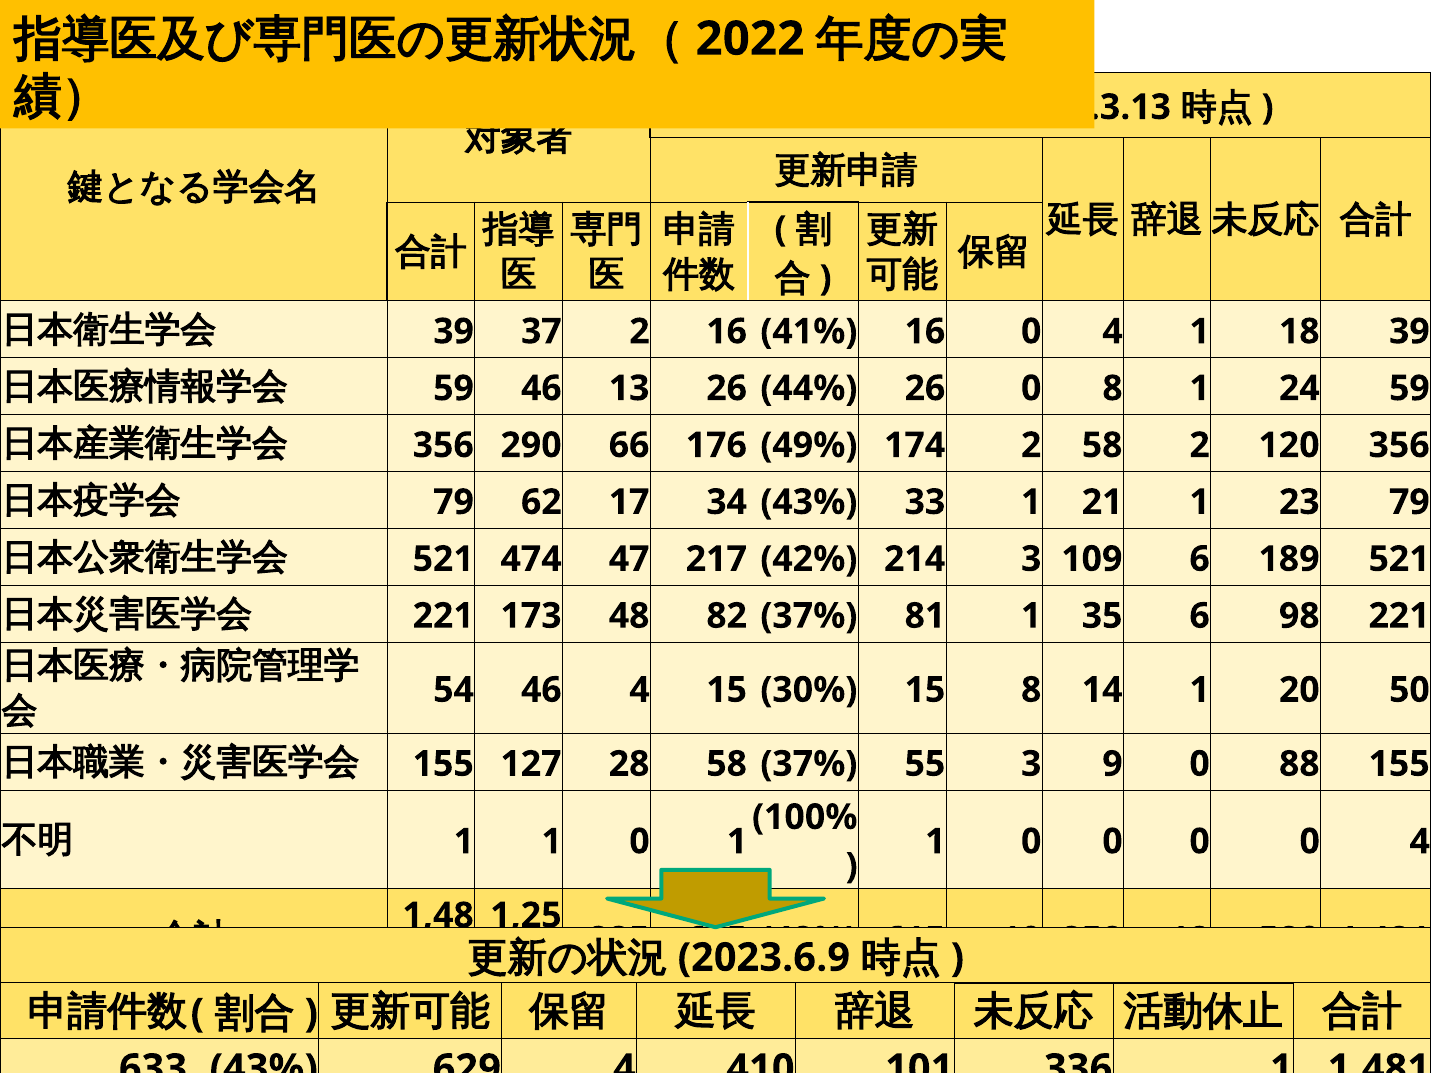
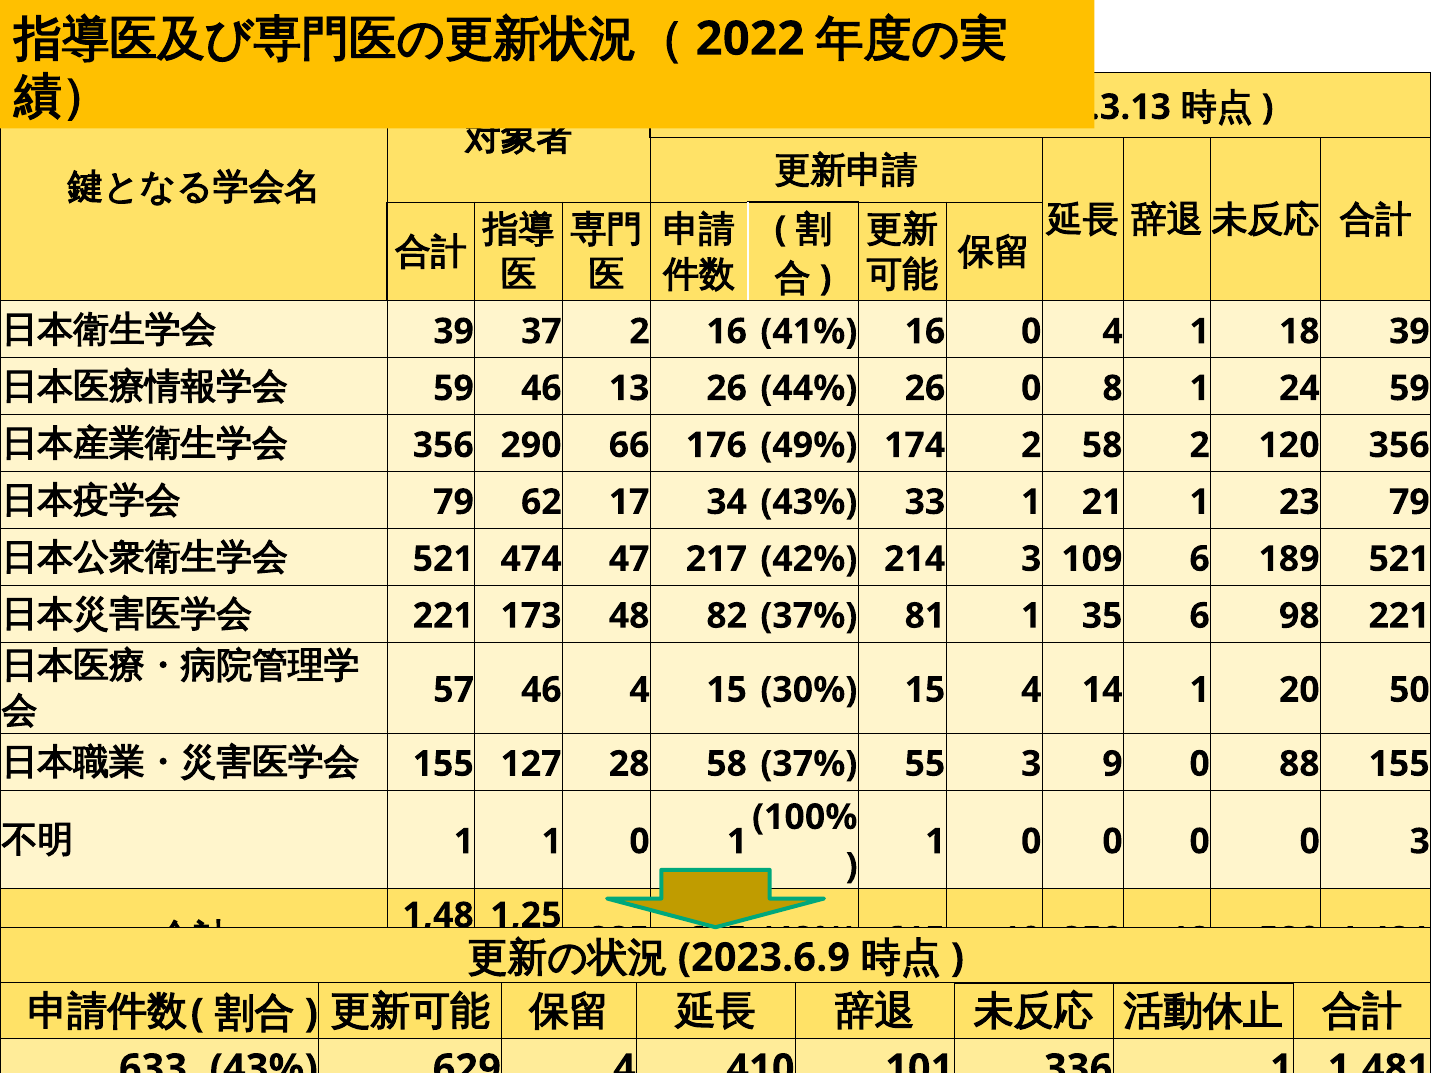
54: 54 -> 57 (454, 690)
15 8: 8 -> 4 (1031, 690)
0 0 4: 4 -> 3 (1420, 842)
